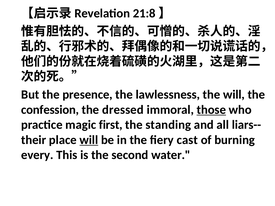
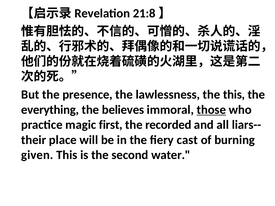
the will: will -> this (234, 95)
confession: confession -> everything (50, 110)
dressed: dressed -> believes (123, 110)
standing: standing -> recorded (168, 125)
will underline: present -> none (89, 140)
every: every -> given (37, 155)
